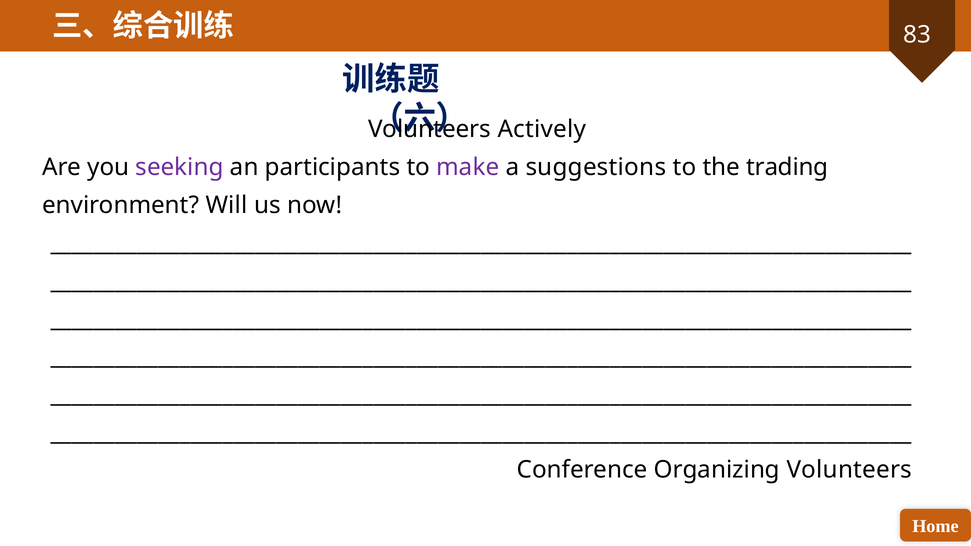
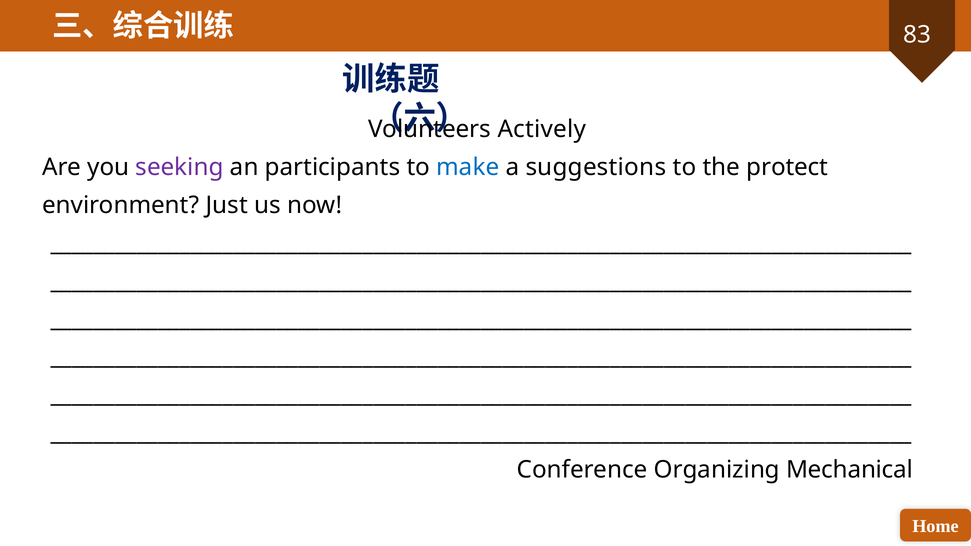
make colour: purple -> blue (468, 167)
trading: trading -> protect (787, 167)
Will: Will -> Just (227, 205)
Organizing Volunteers: Volunteers -> Mechanical (850, 470)
